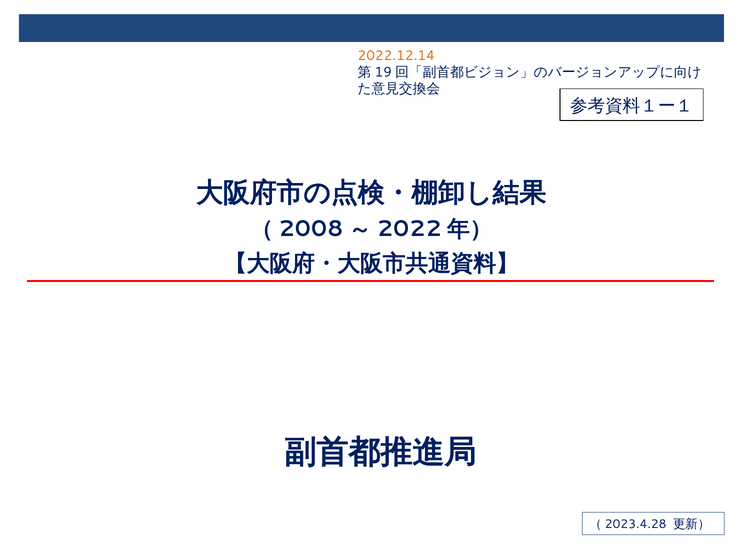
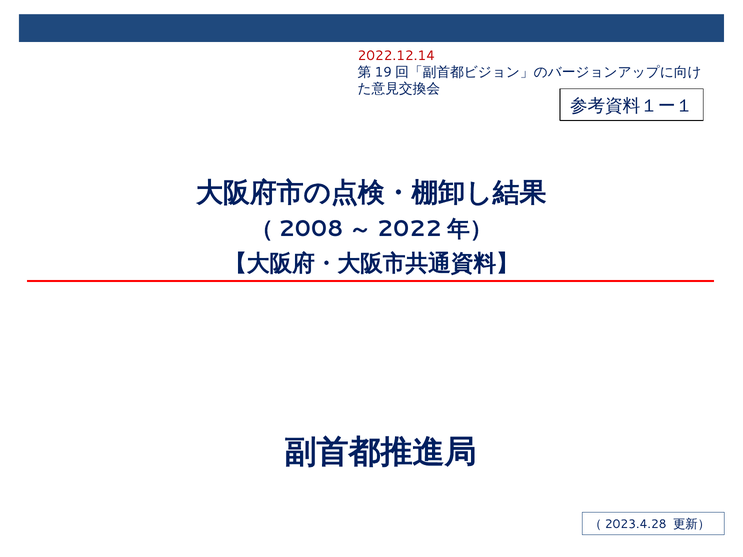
2022.12.14 colour: orange -> red (396, 56)
